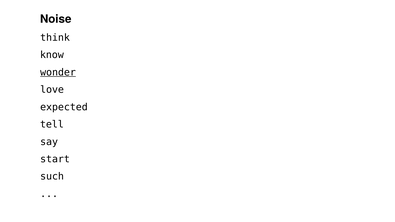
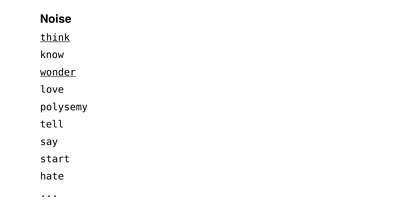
think underline: none -> present (55, 38)
expected: expected -> polysemy (64, 107)
such: such -> hate (52, 177)
